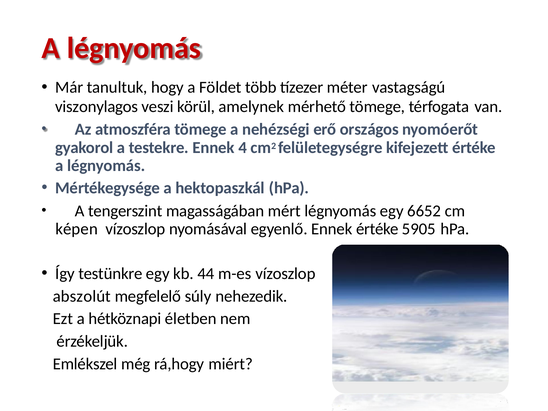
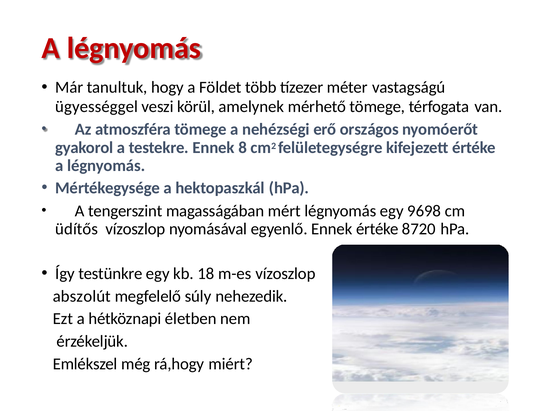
viszonylagos: viszonylagos -> ügyességgel (97, 107)
4: 4 -> 8 (243, 148)
6652: 6652 -> 9698 (424, 211)
képen: képen -> üdítős (77, 229)
5905: 5905 -> 8720 (419, 229)
44: 44 -> 18 (206, 274)
